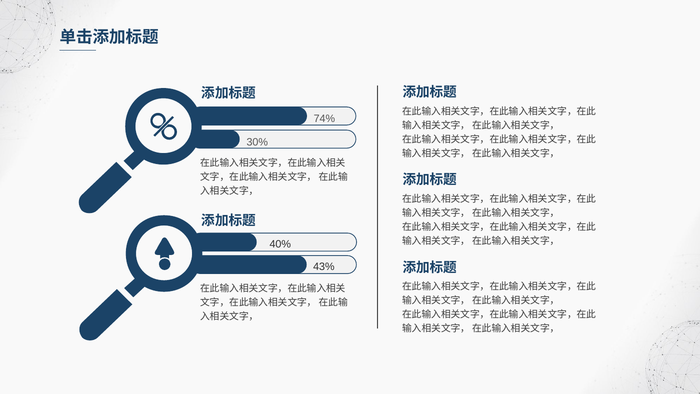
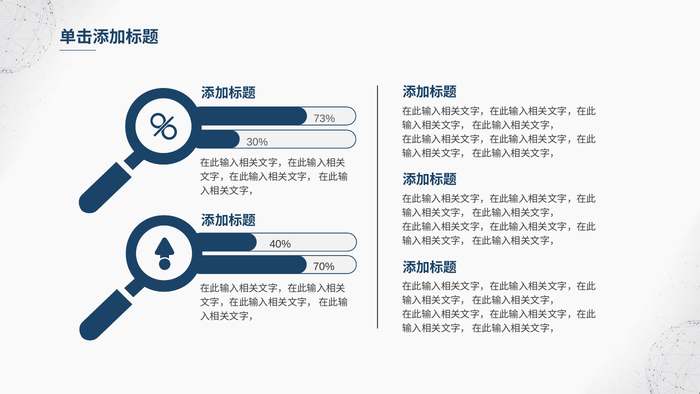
74%: 74% -> 73% (324, 119)
43%: 43% -> 70% (324, 266)
